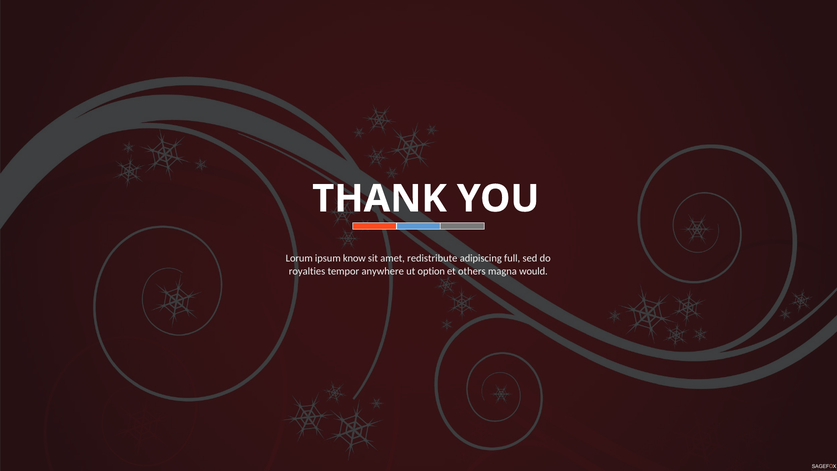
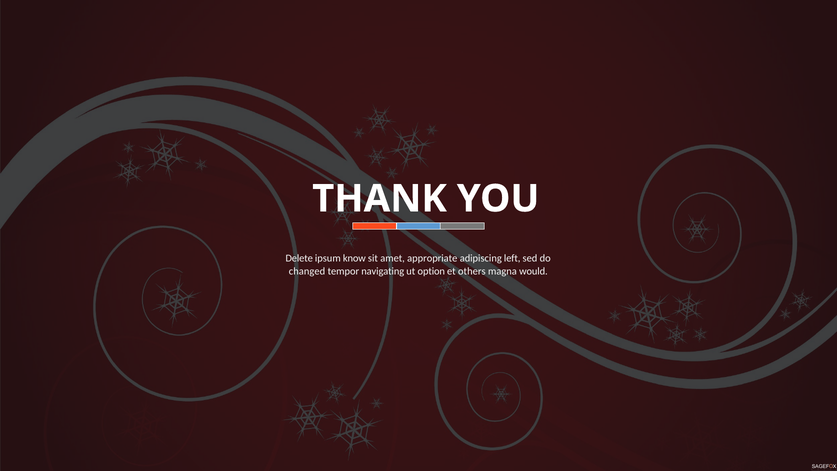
Lorum: Lorum -> Delete (299, 258)
redistribute: redistribute -> appropriate (432, 258)
full: full -> left (512, 258)
royalties: royalties -> changed (307, 271)
anywhere: anywhere -> navigating (383, 271)
